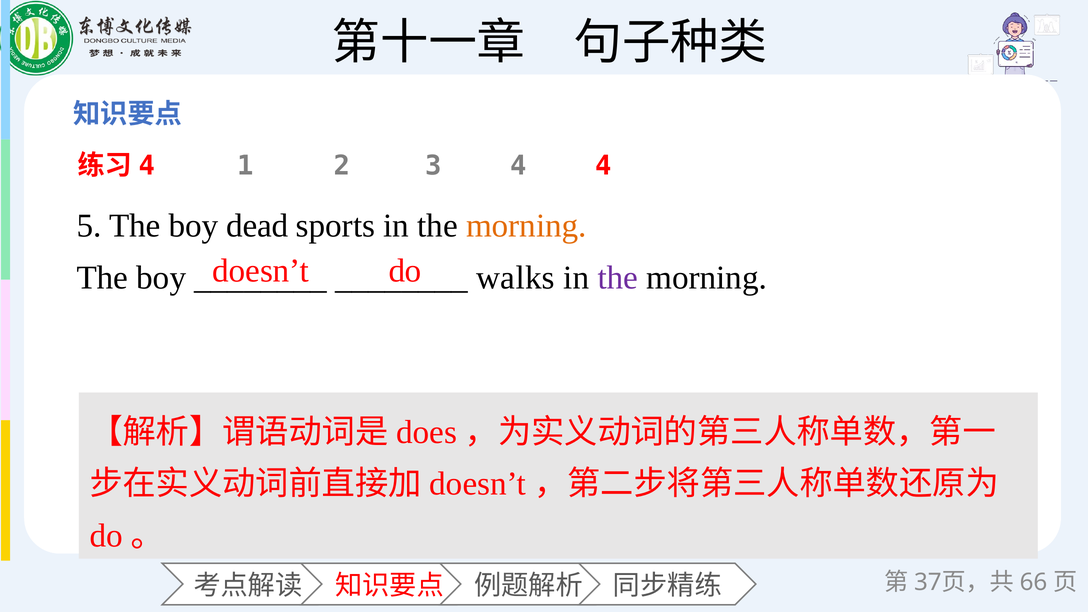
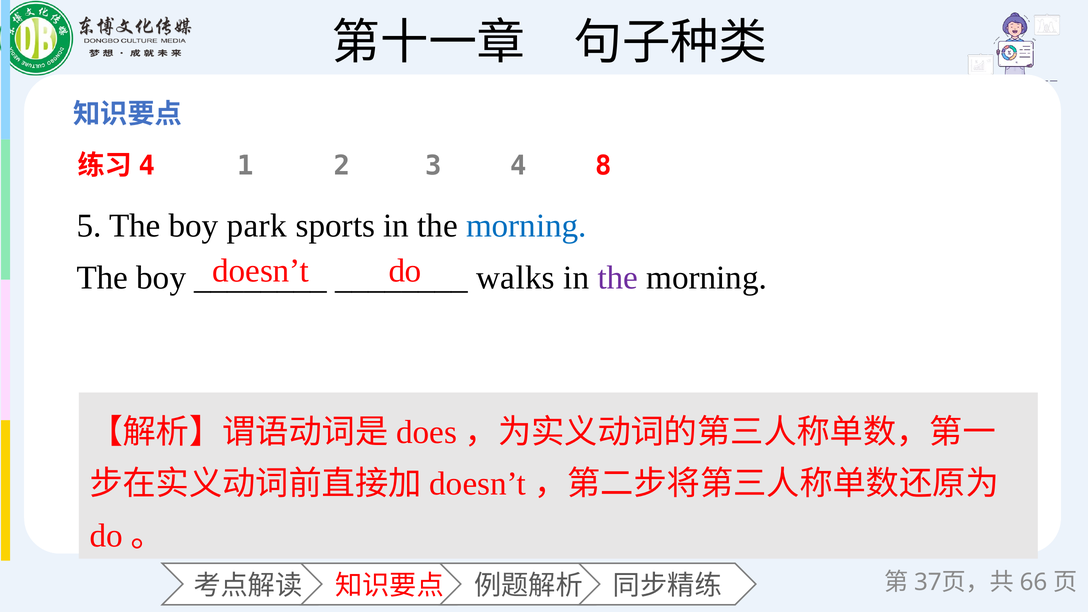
4 4: 4 -> 8 (603, 166)
dead: dead -> park (257, 226)
morning colour: orange -> blue (526, 226)
